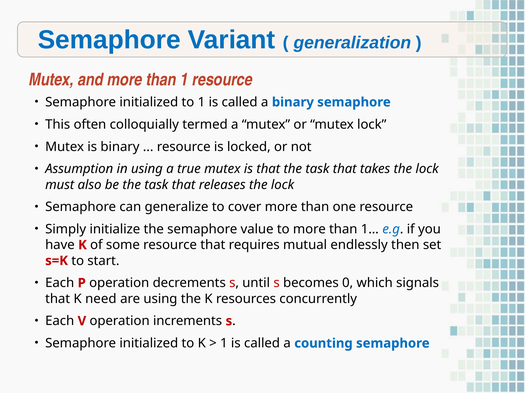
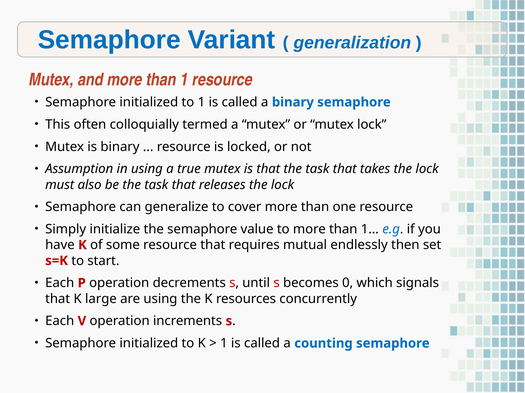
need: need -> large (101, 299)
